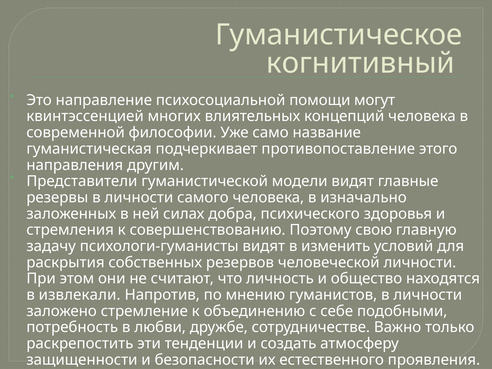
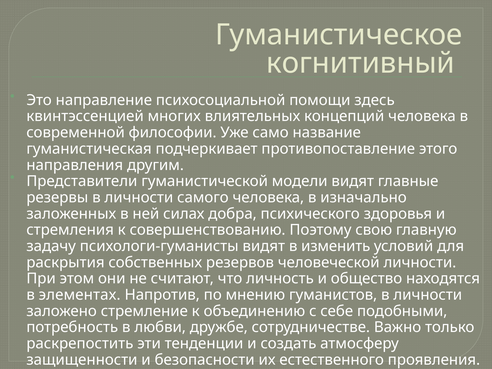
могут: могут -> здесь (374, 100)
извлекали: извлекали -> элементах (80, 295)
